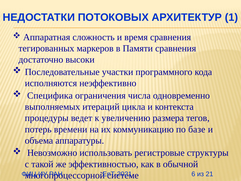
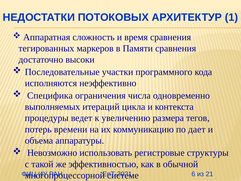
базе: базе -> дает (197, 129)
